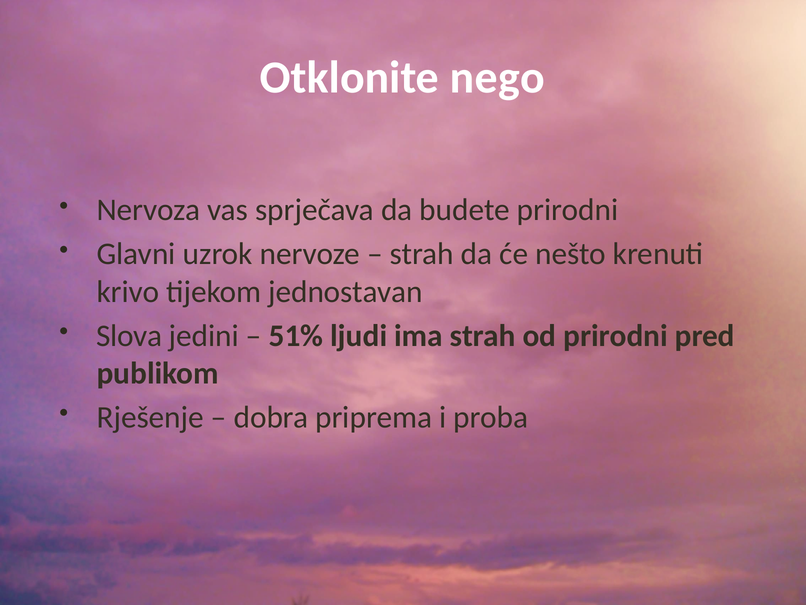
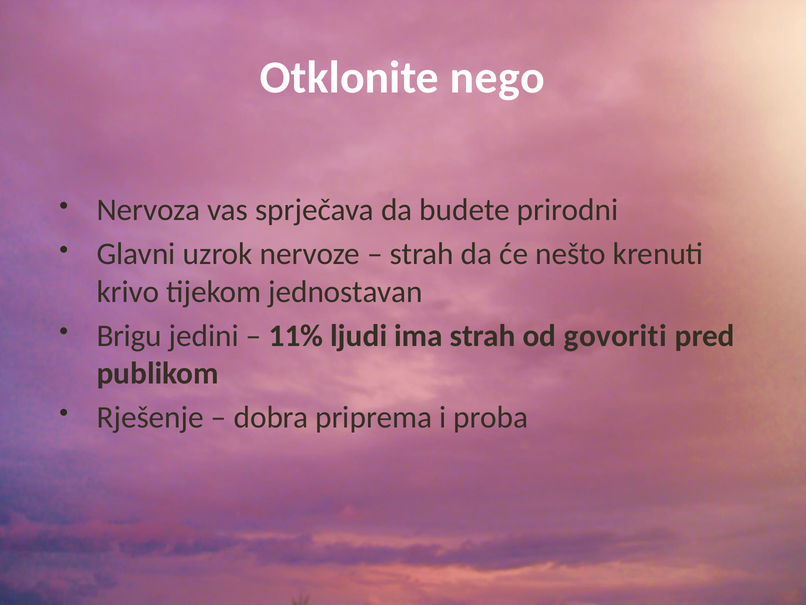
Slova: Slova -> Brigu (129, 335)
51%: 51% -> 11% (296, 335)
od prirodni: prirodni -> govoriti (615, 335)
